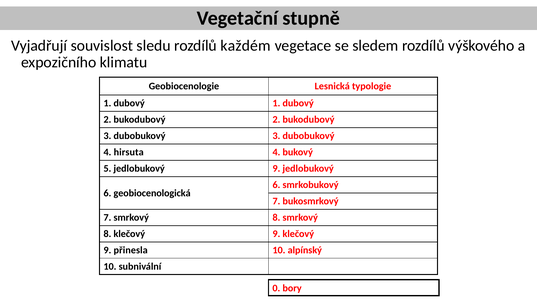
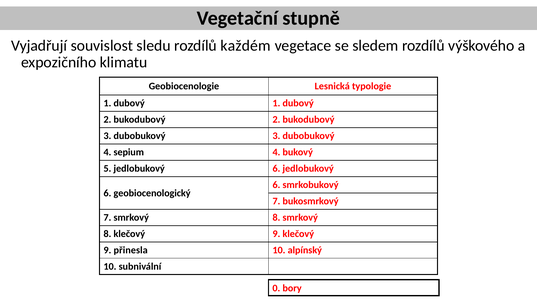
hirsuta: hirsuta -> sepium (129, 152)
5 jedlobukový 9: 9 -> 6 (276, 169)
geobiocenologická: geobiocenologická -> geobiocenologický (152, 193)
